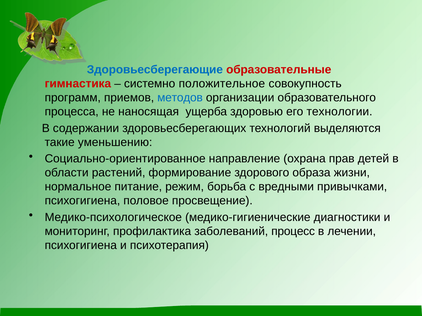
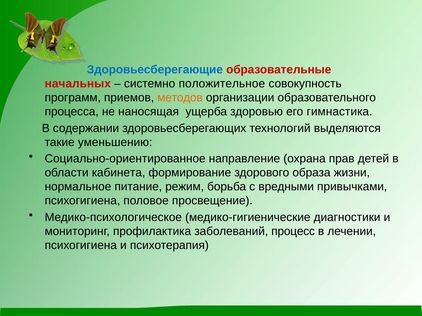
гимнастика: гимнастика -> начальных (78, 84)
методов colour: blue -> orange (180, 98)
технологии: технологии -> гимнастика (339, 112)
растений: растений -> кабинета (119, 173)
